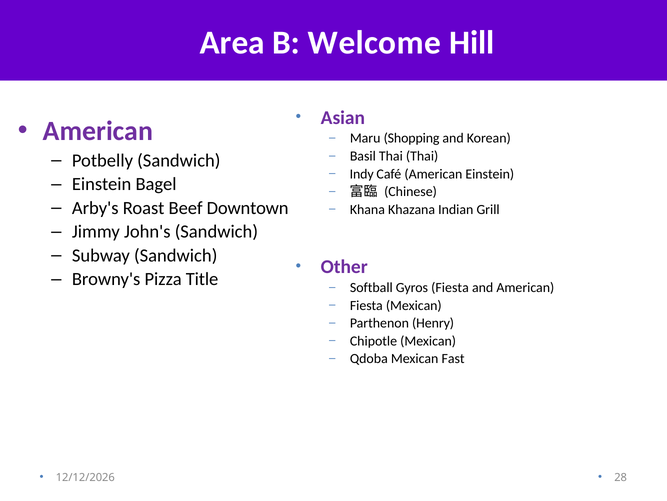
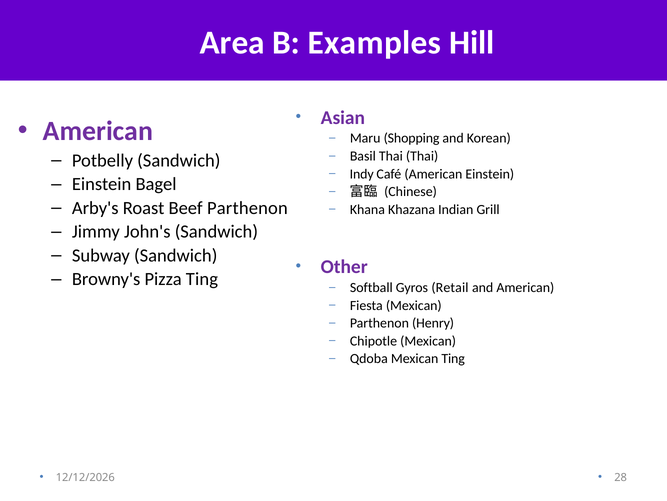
Welcome: Welcome -> Examples (374, 43)
Beef Downtown: Downtown -> Parthenon (247, 208)
Pizza Title: Title -> Ting (202, 279)
Gyros Fiesta: Fiesta -> Retail (450, 287)
Mexican Fast: Fast -> Ting (453, 358)
